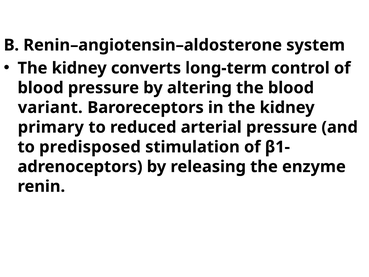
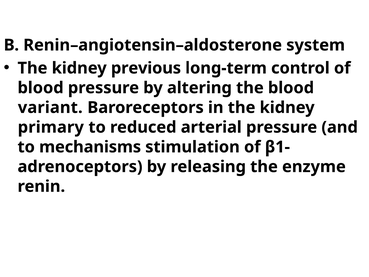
converts: converts -> previous (146, 68)
predisposed: predisposed -> mechanisms (90, 147)
